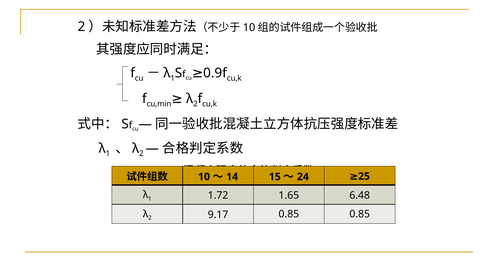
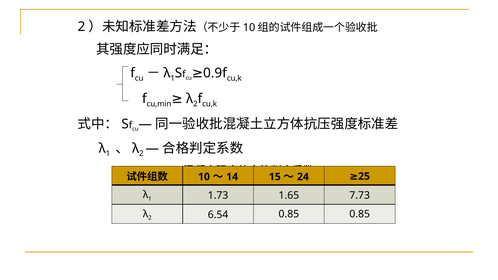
1.72: 1.72 -> 1.73 (218, 195)
6.48: 6.48 -> 7.73 (360, 195)
9.17: 9.17 -> 6.54 (218, 215)
